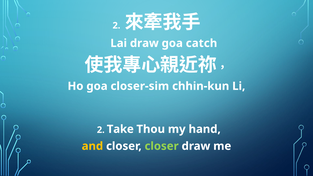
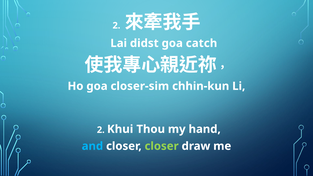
Lai draw: draw -> didst (144, 43)
Take: Take -> Khui (120, 129)
and colour: yellow -> light blue (92, 146)
